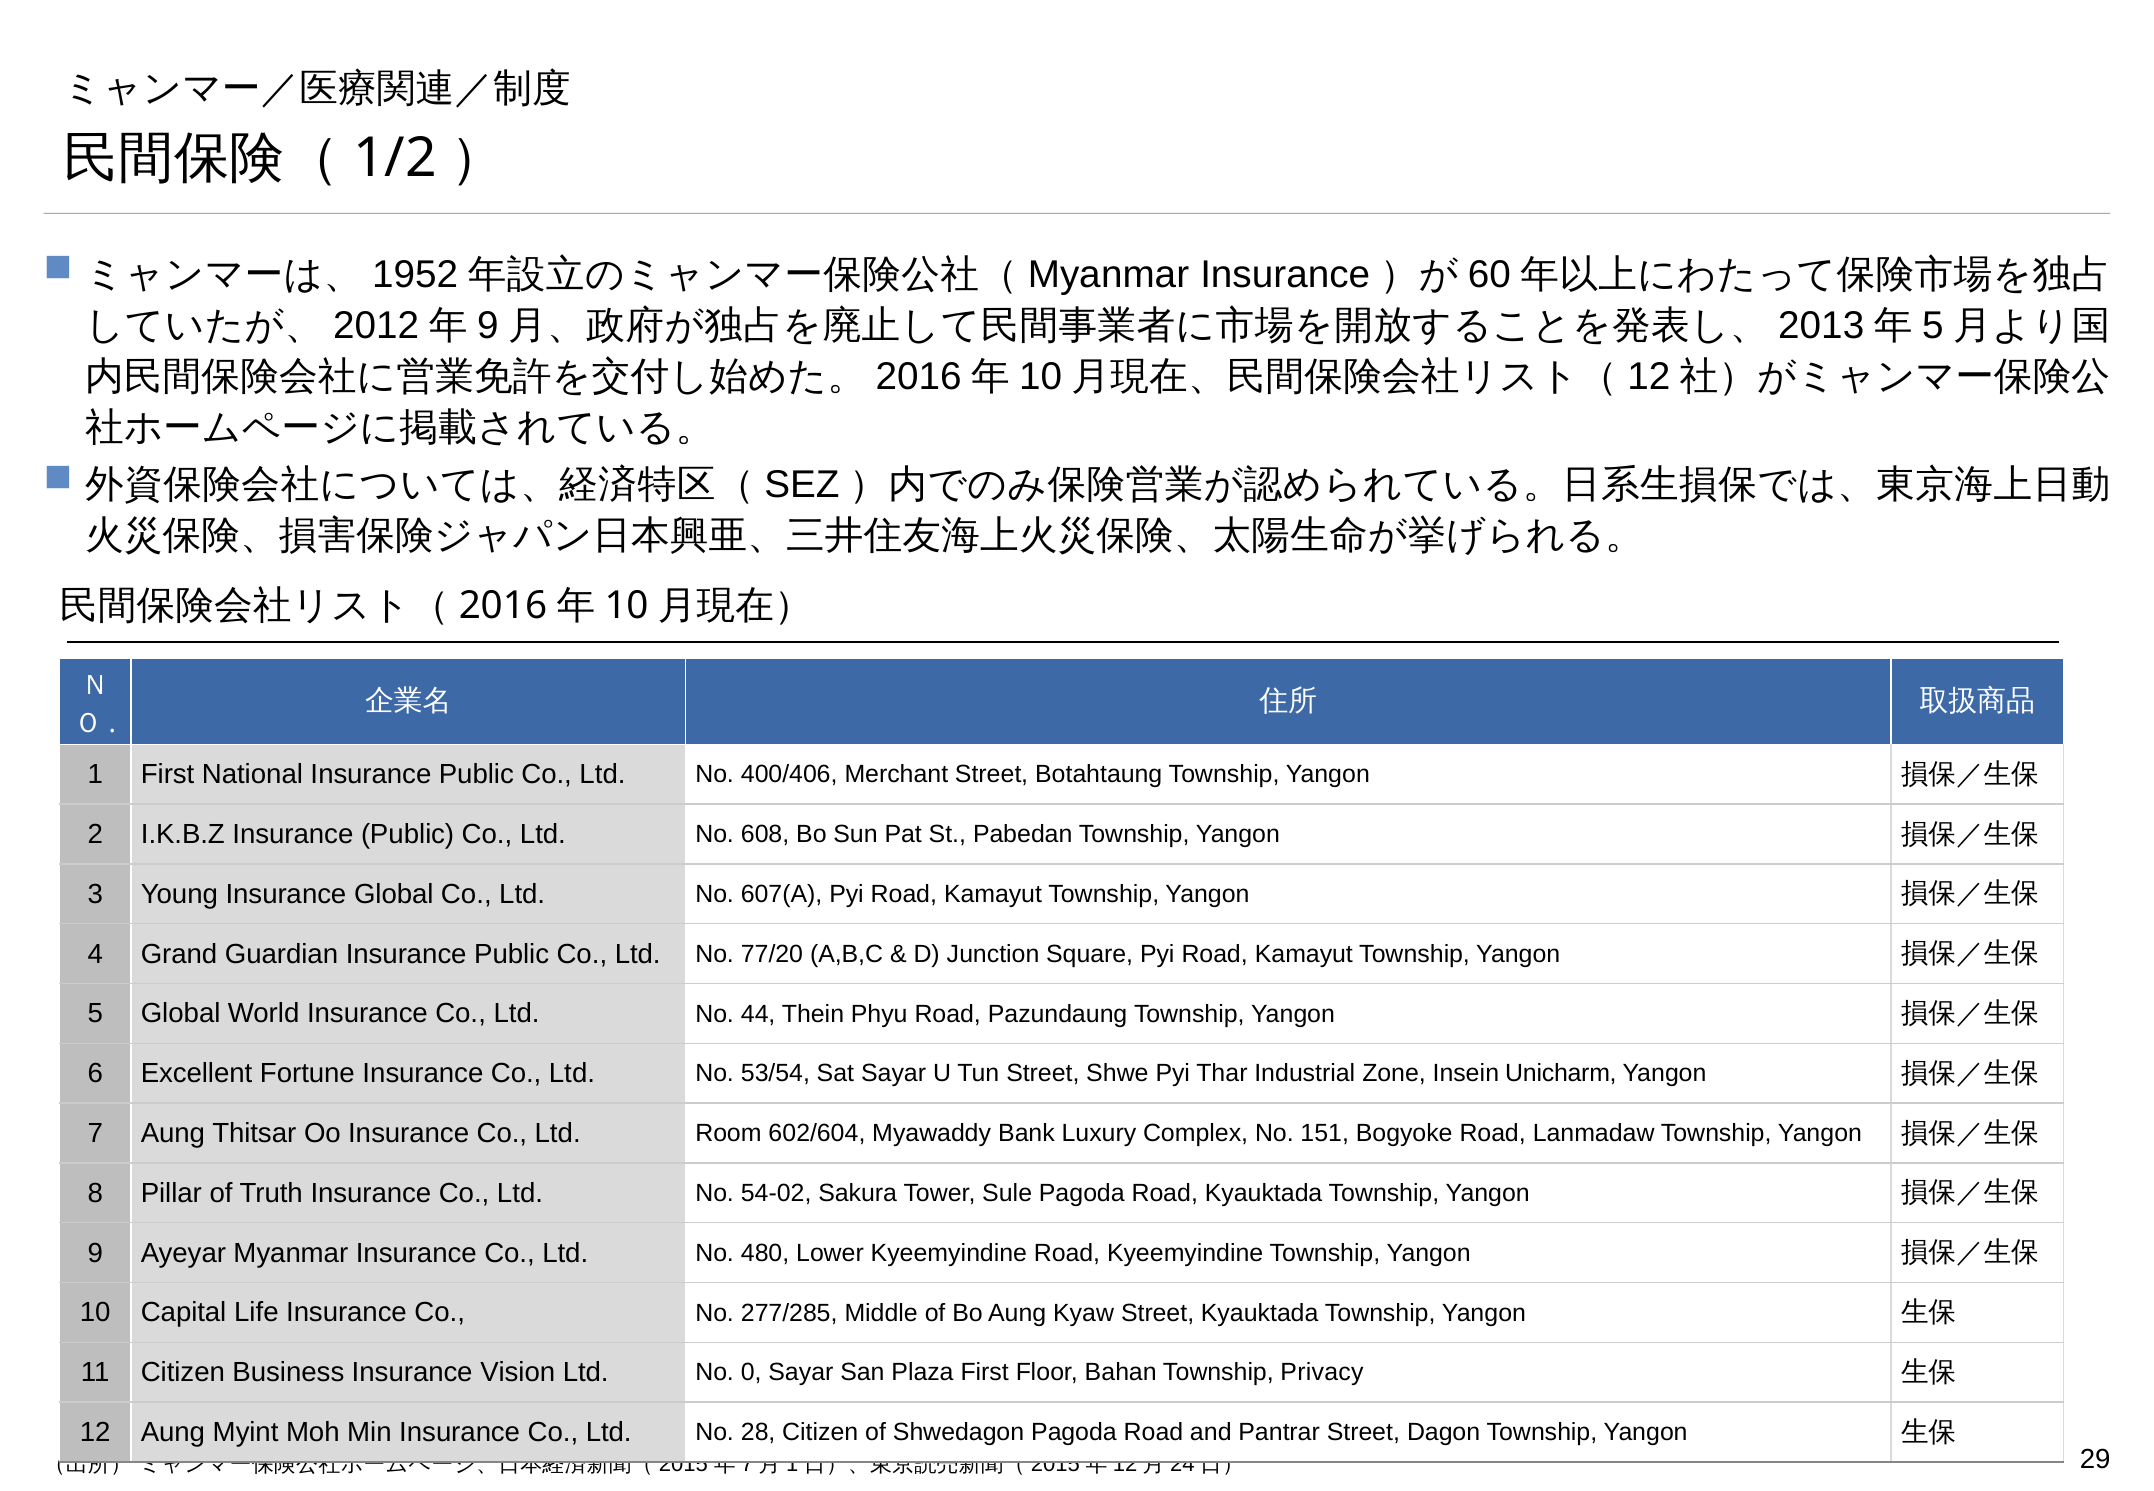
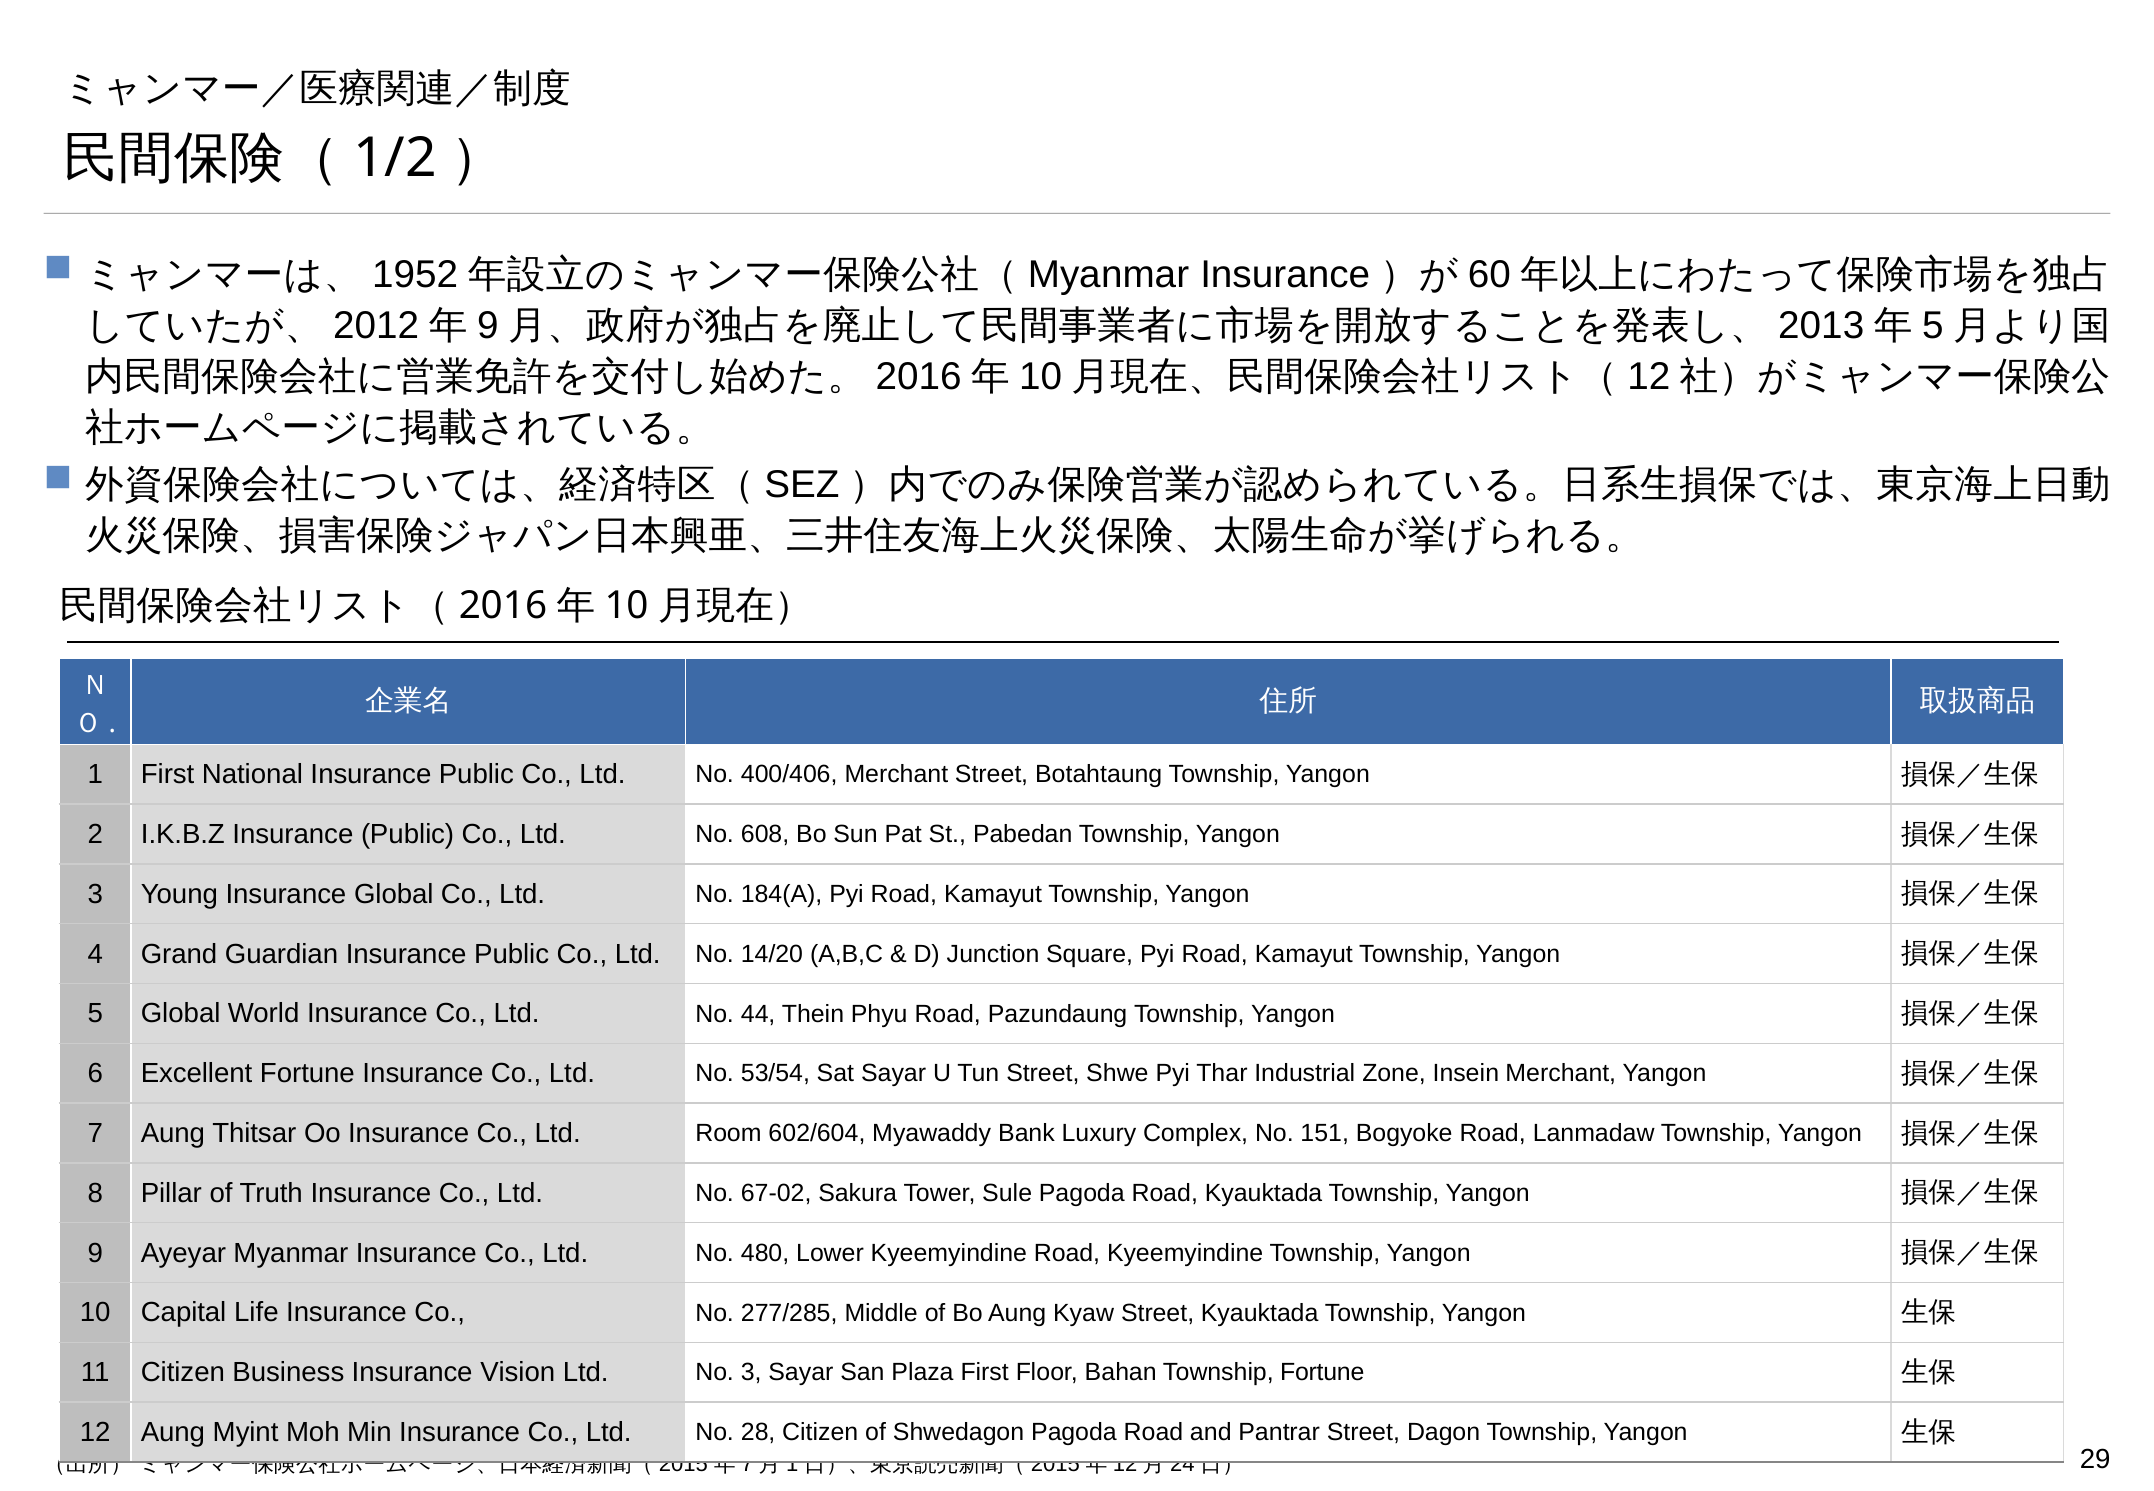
607(A: 607(A -> 184(A (782, 894)
77/20: 77/20 -> 14/20 (772, 954)
Insein Unicharm: Unicharm -> Merchant (1561, 1074)
54-02: 54-02 -> 67-02 (776, 1193)
No 0: 0 -> 3 (751, 1373)
Township Privacy: Privacy -> Fortune (1322, 1373)
